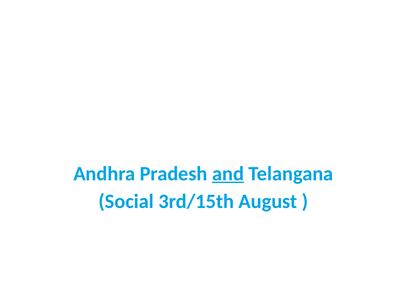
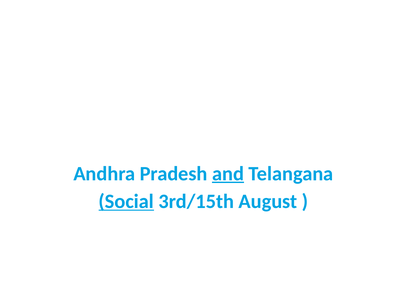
Social underline: none -> present (126, 201)
